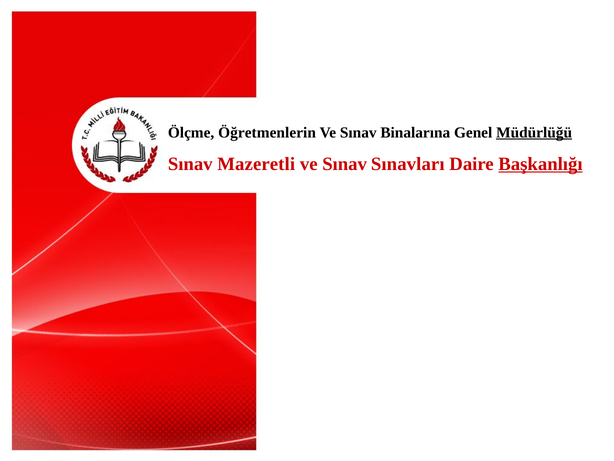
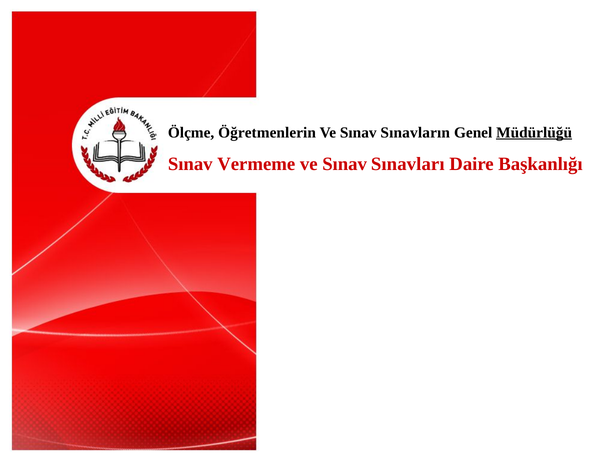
Binalarına: Binalarına -> Sınavların (415, 132)
Mazeretli: Mazeretli -> Vermeme (256, 164)
Başkanlığı underline: present -> none (540, 164)
